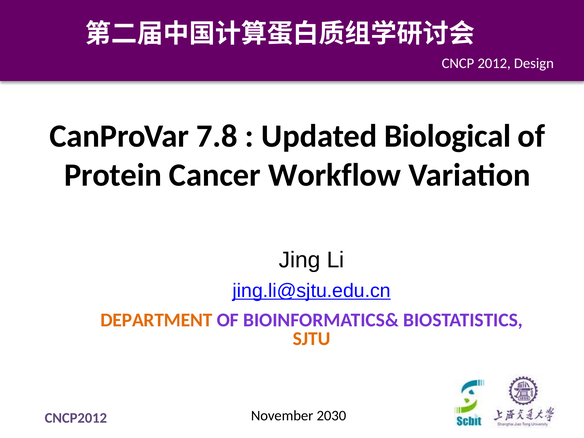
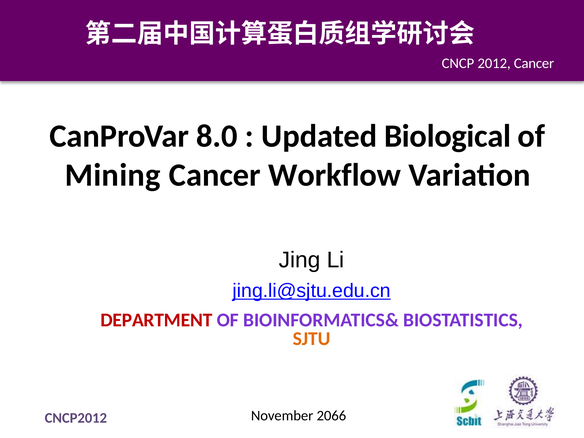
2012 Design: Design -> Cancer (534, 63)
7.8: 7.8 -> 8.0 (217, 136)
Protein: Protein -> Mining (113, 175)
DEPARTMENT colour: orange -> red (156, 320)
2030: 2030 -> 2066 (331, 416)
